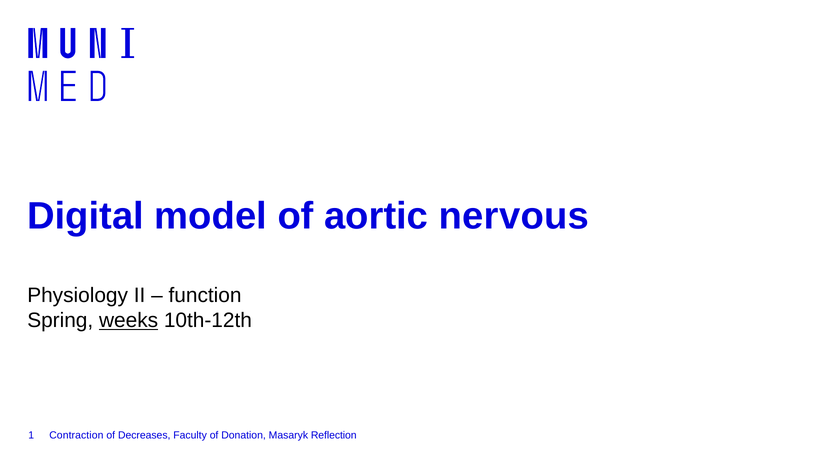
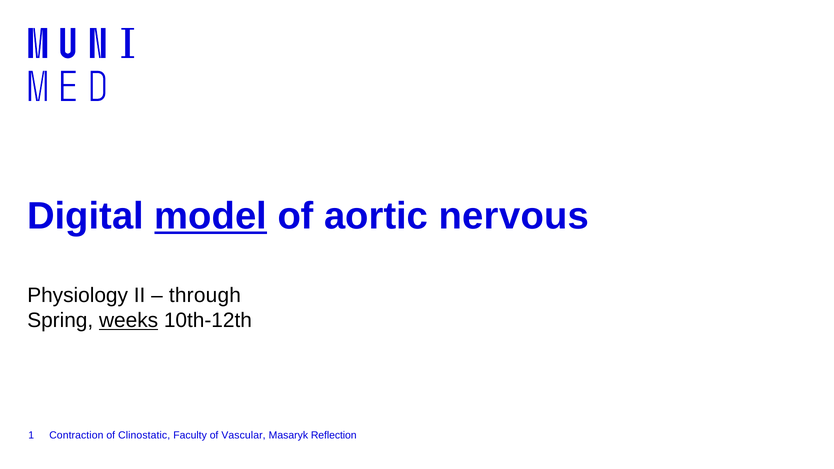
model underline: none -> present (211, 216)
function: function -> through (205, 296)
Decreases: Decreases -> Clinostatic (144, 435)
Donation: Donation -> Vascular (244, 435)
